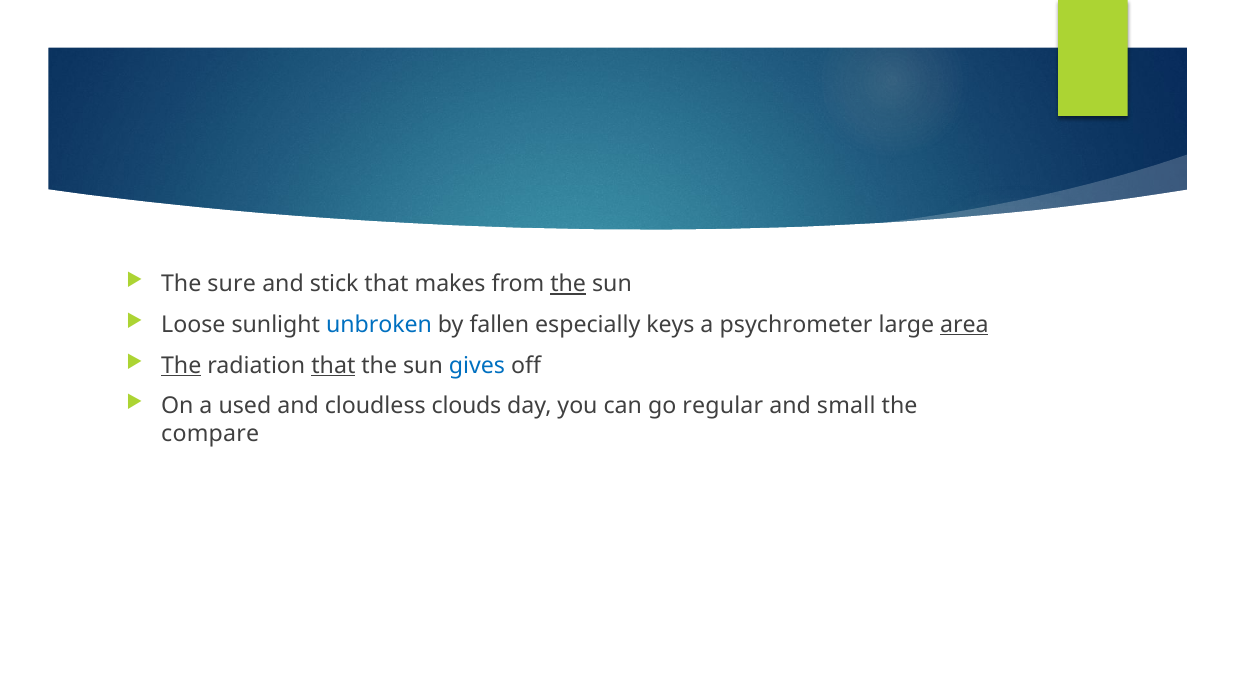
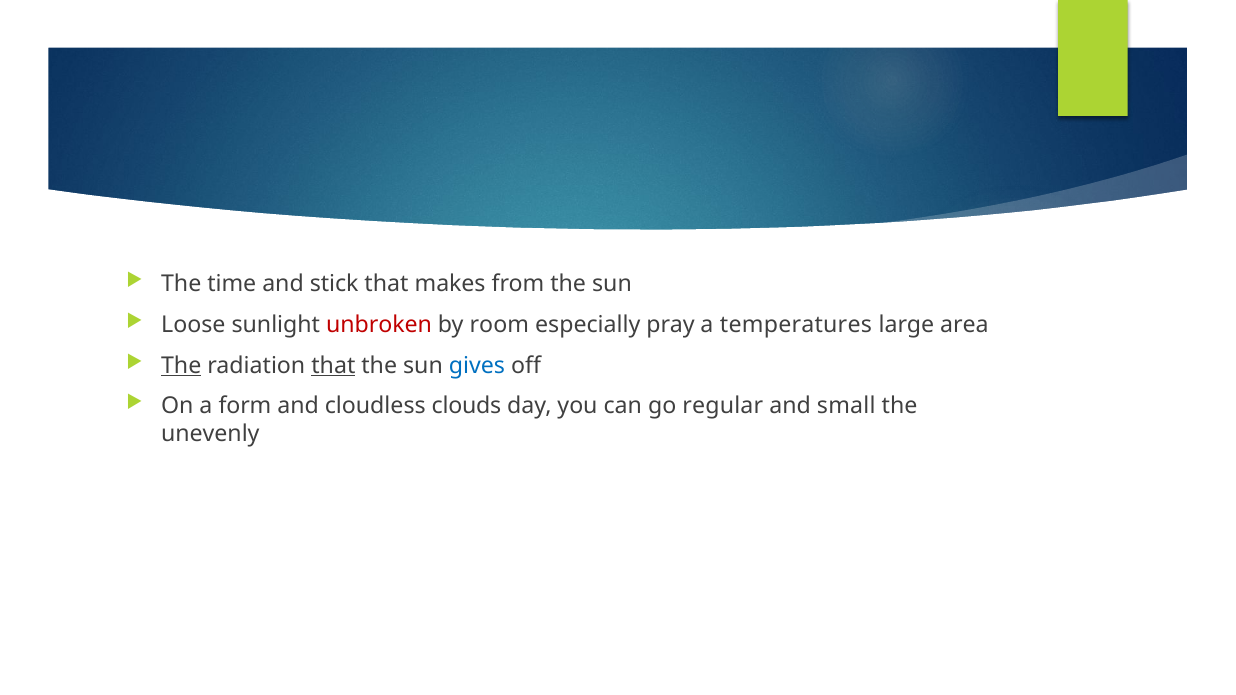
sure: sure -> time (232, 284)
the underline: present -> none (568, 284)
unbroken colour: blue -> red (379, 325)
fallen: fallen -> room (499, 325)
keys: keys -> pray (671, 325)
psychrometer: psychrometer -> temperatures (796, 325)
area underline: present -> none (964, 325)
used: used -> form (245, 406)
compare: compare -> unevenly (210, 434)
